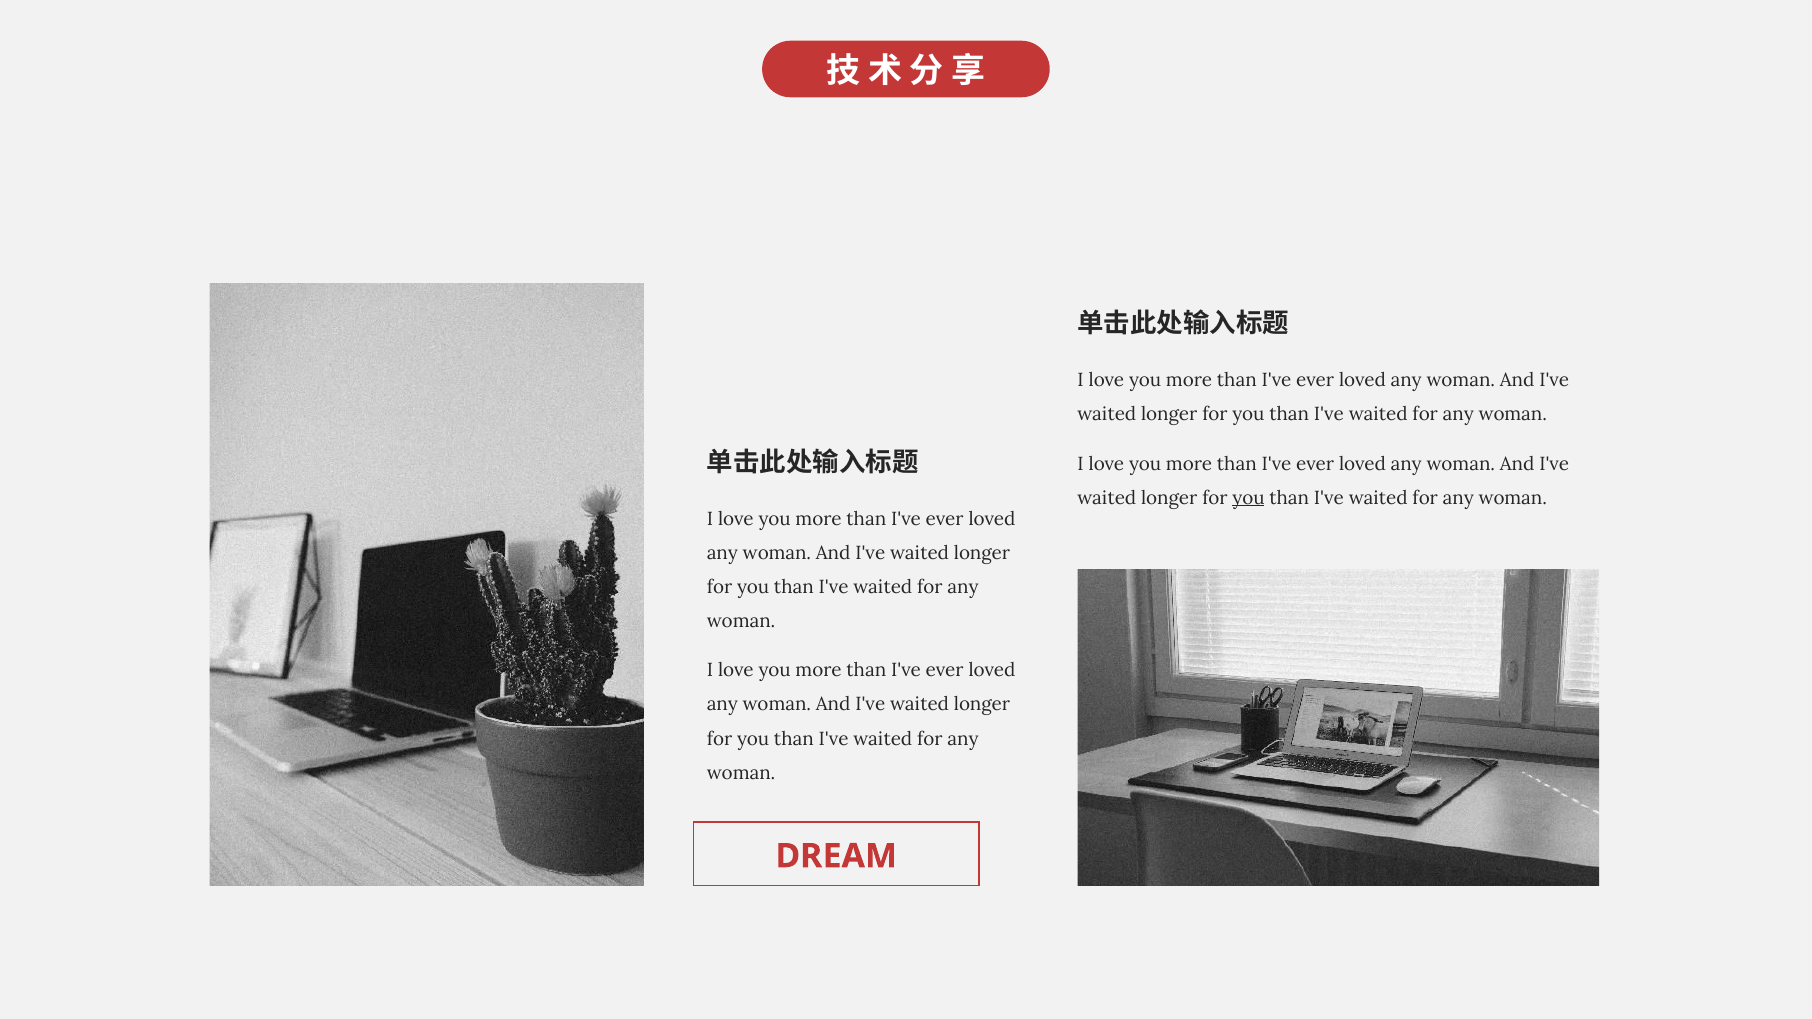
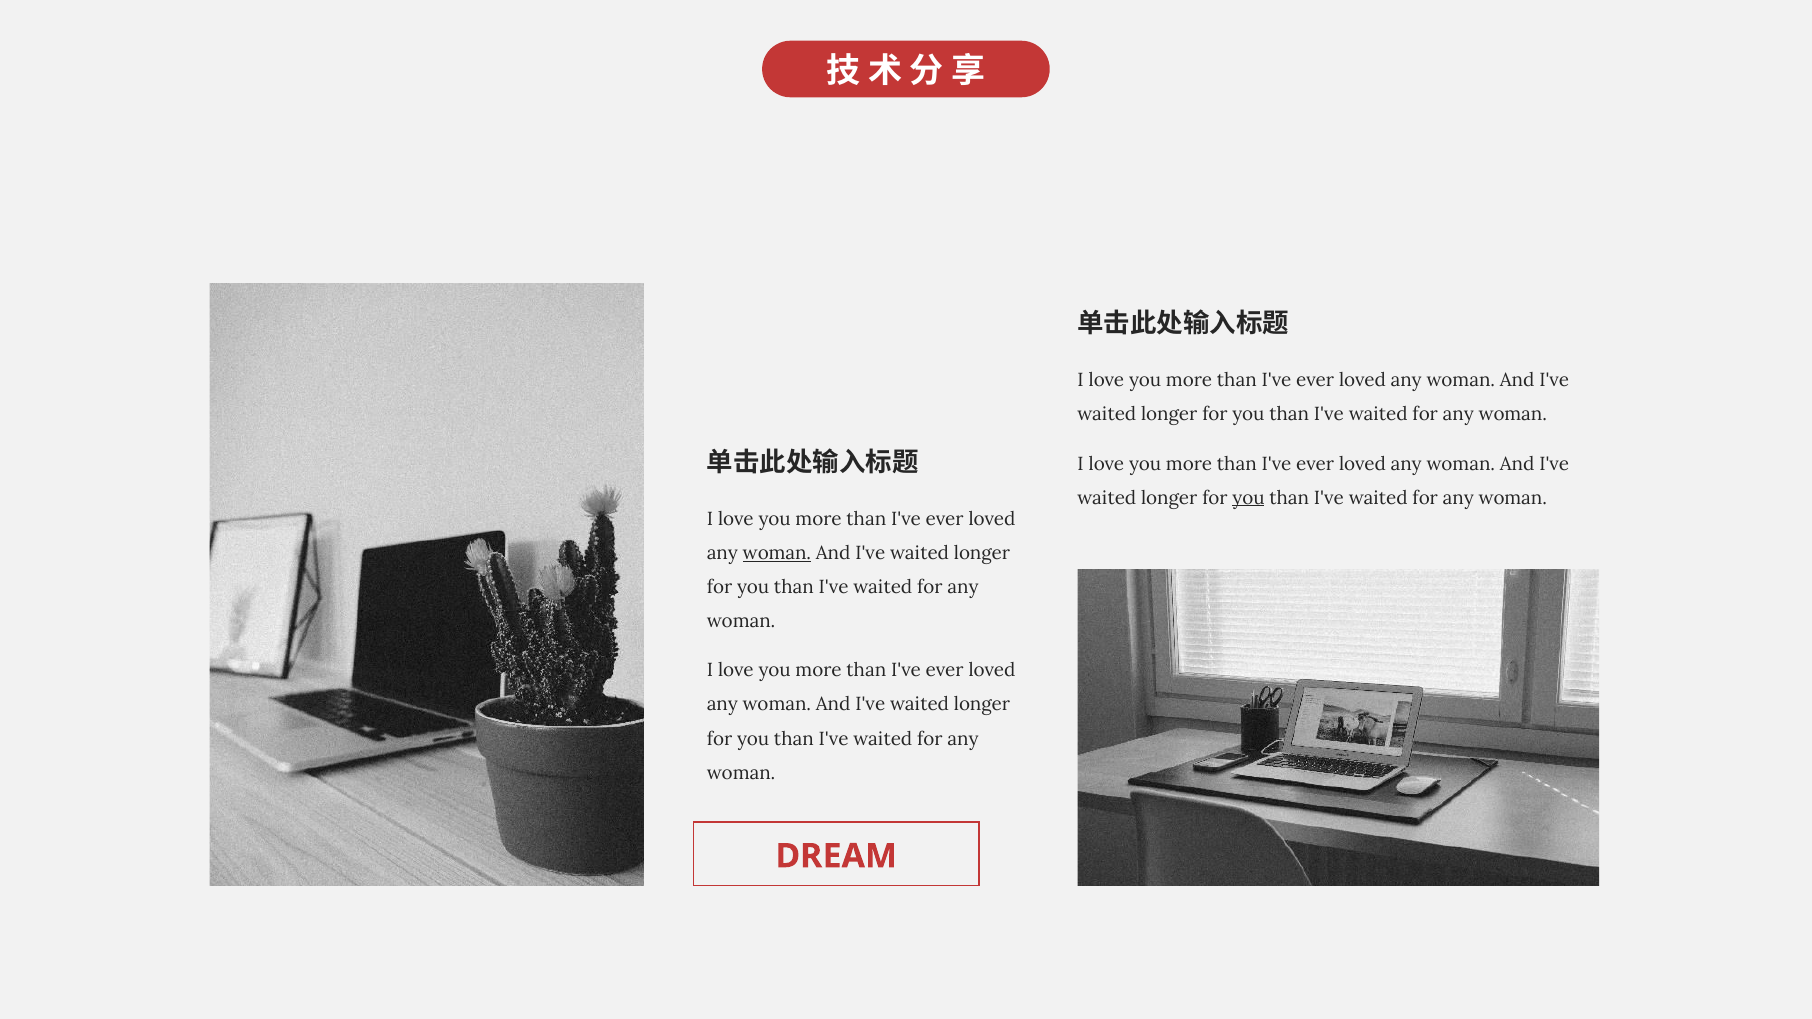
woman underline: none -> present (777, 554)
